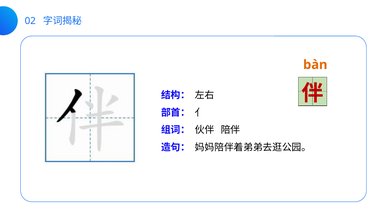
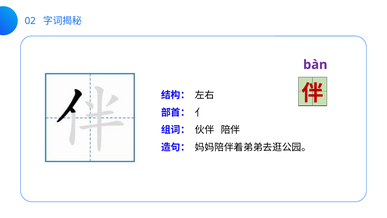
bàn colour: orange -> purple (315, 65)
